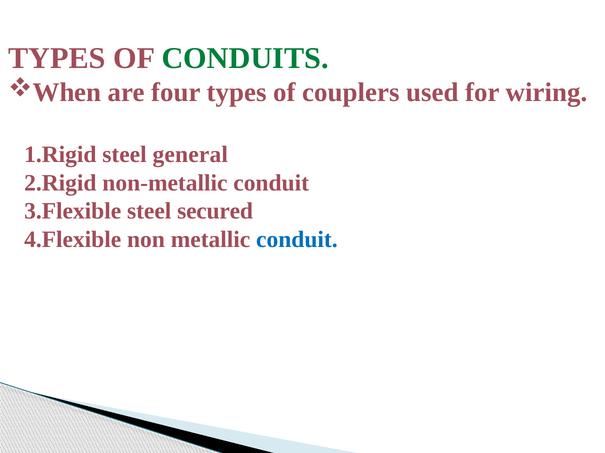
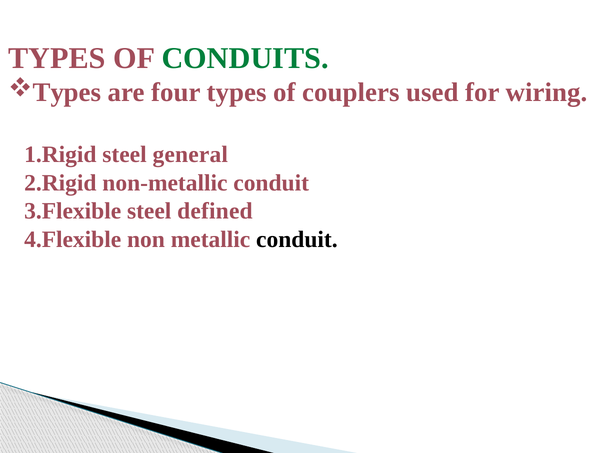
When: When -> Types (67, 93)
secured: secured -> defined (215, 211)
conduit colour: blue -> black (297, 240)
